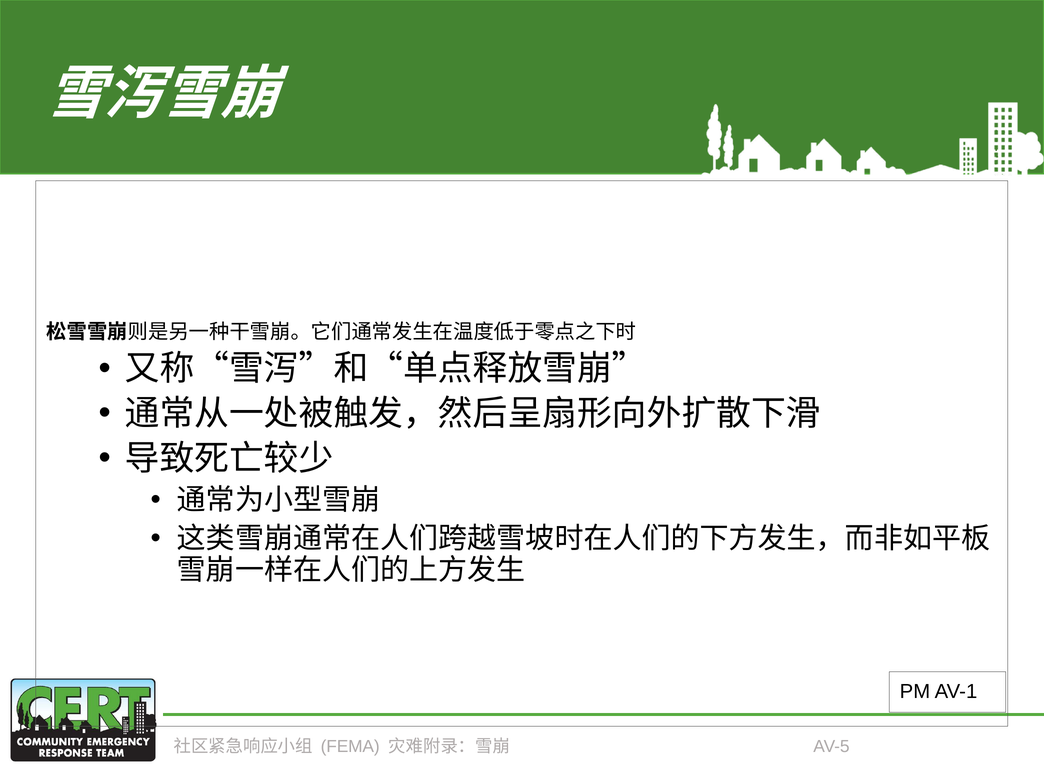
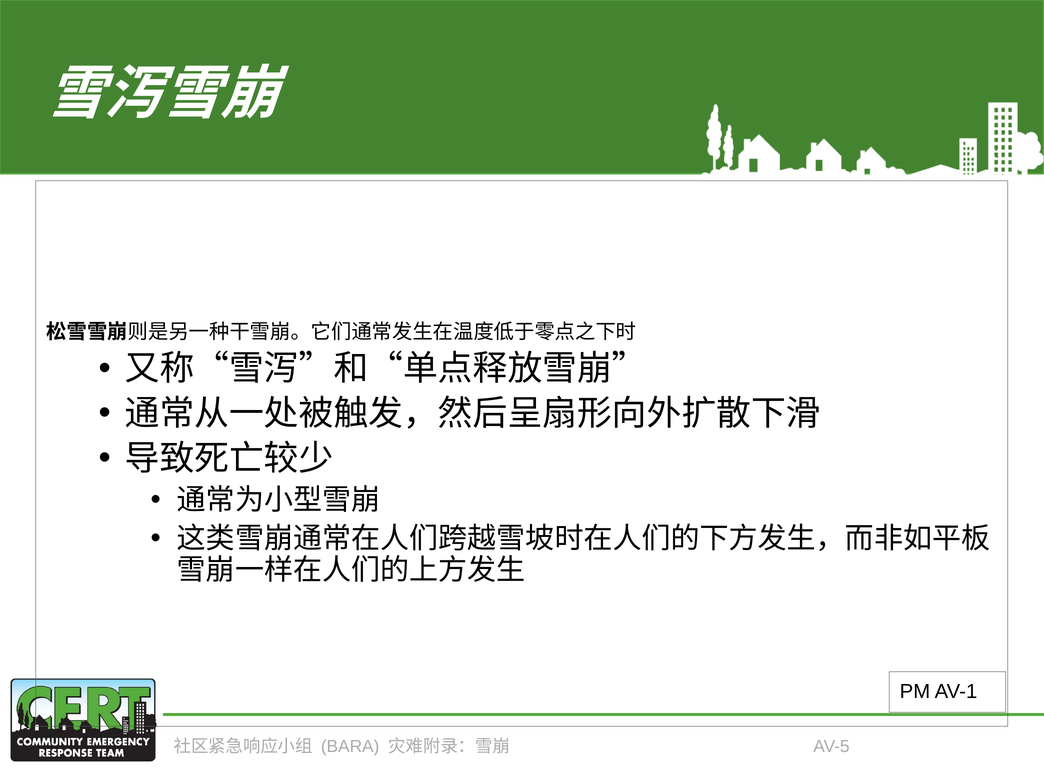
FEMA: FEMA -> BARA (350, 746)
